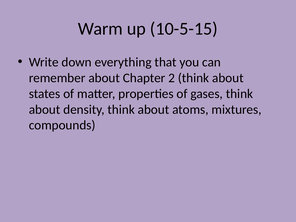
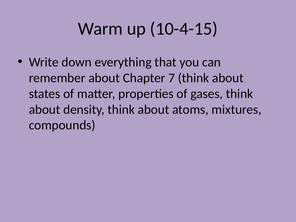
10-5-15: 10-5-15 -> 10-4-15 (184, 29)
2: 2 -> 7 (172, 78)
